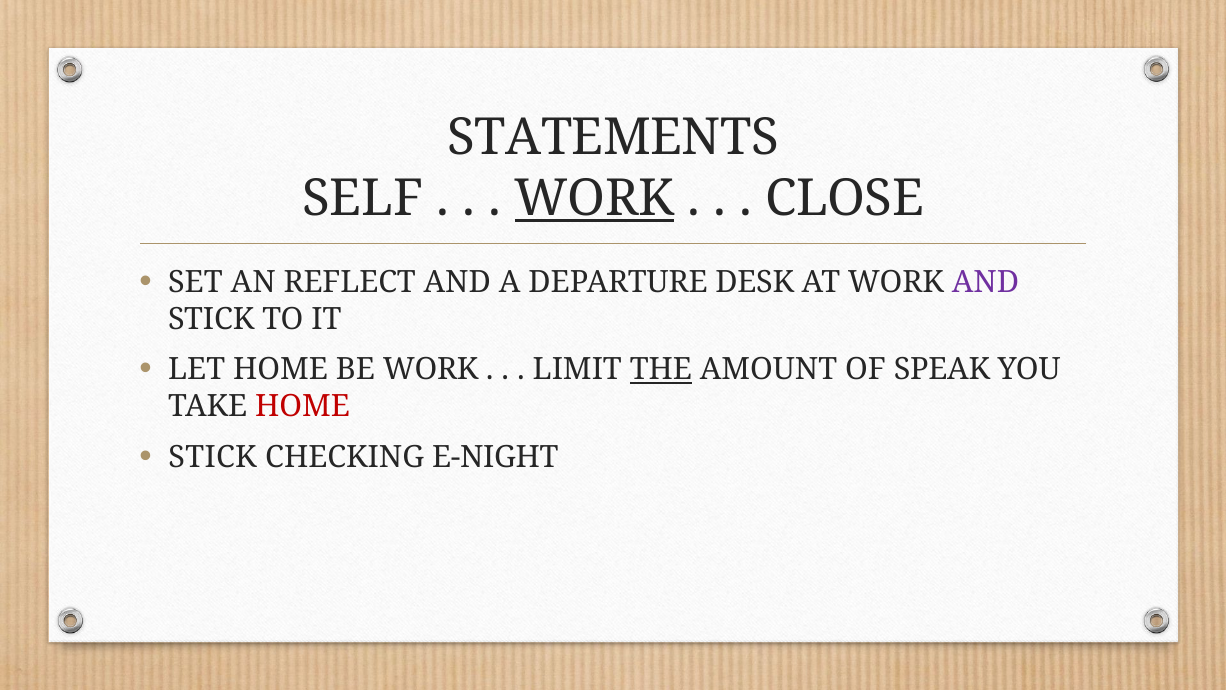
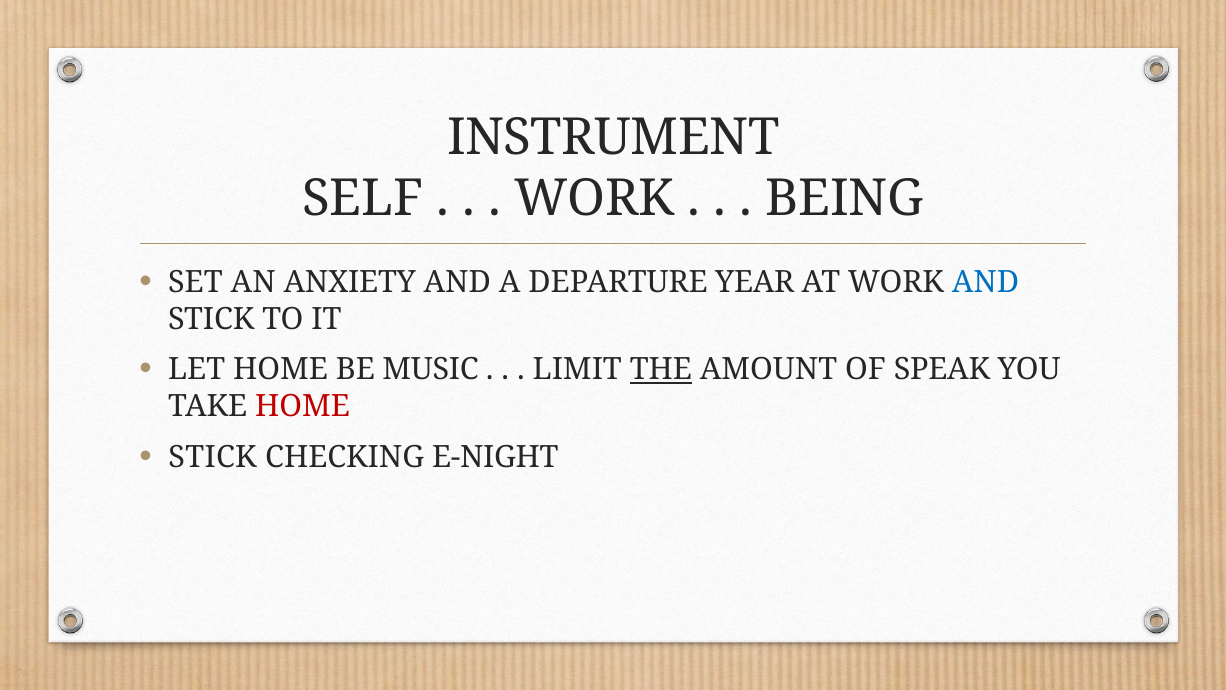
STATEMENTS: STATEMENTS -> INSTRUMENT (613, 138)
WORK underline: present -> none (595, 199)
CLOSE: CLOSE -> BEING (845, 199)
REFLECT: REFLECT -> ANXIETY (350, 282)
DESK: DESK -> YEAR (755, 282)
AND colour: purple -> blue (985, 282)
BE WORK: WORK -> MUSIC (431, 370)
